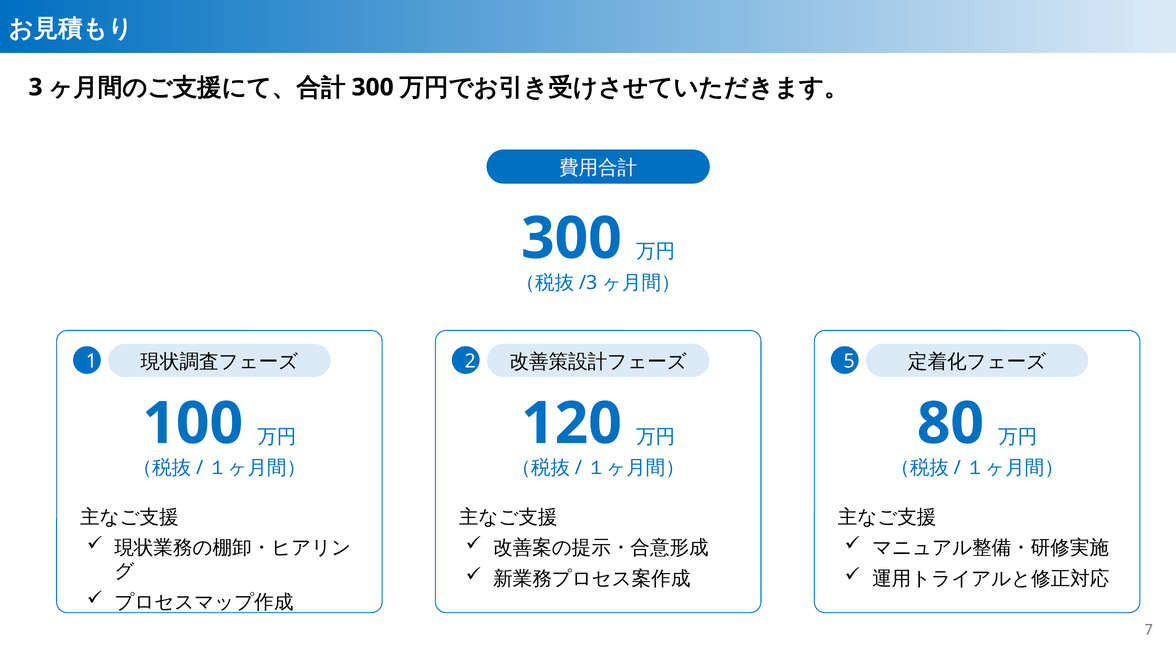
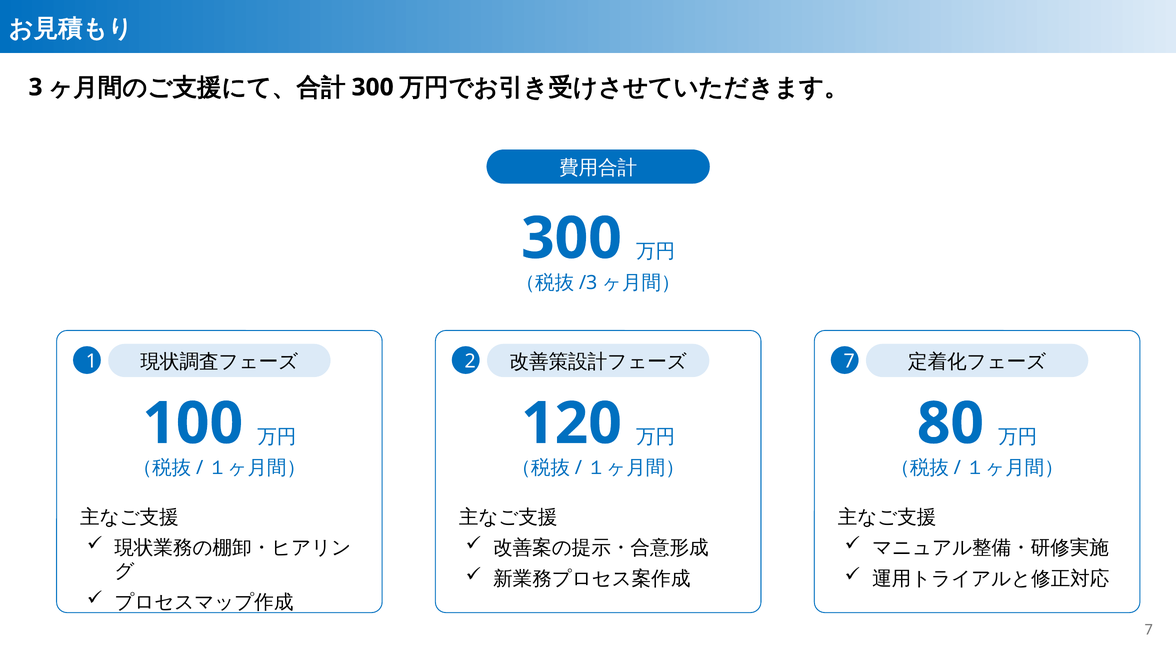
2 5: 5 -> 7 (849, 362)
